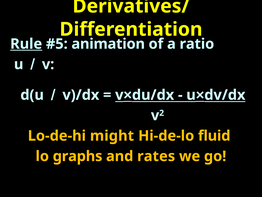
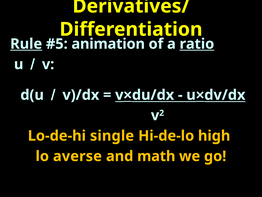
ratio underline: none -> present (197, 44)
might: might -> single (112, 135)
fluid: fluid -> high (214, 135)
graphs: graphs -> averse (77, 156)
rates: rates -> math (156, 156)
